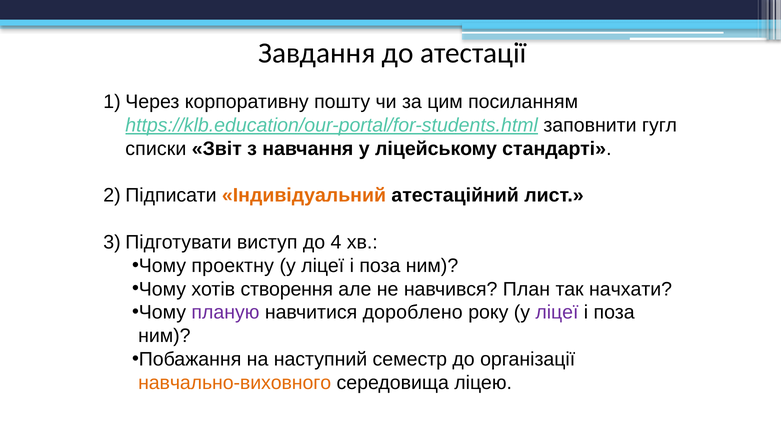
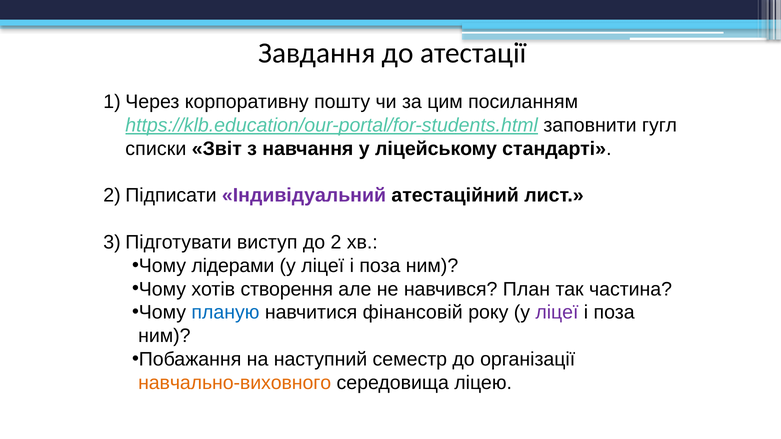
Індивідуальний colour: orange -> purple (304, 196)
4: 4 -> 2 (336, 242)
проектну: проектну -> лідерами (233, 266)
начхати: начхати -> частина (631, 289)
планую colour: purple -> blue (225, 313)
дороблено: дороблено -> фінансовій (413, 313)
